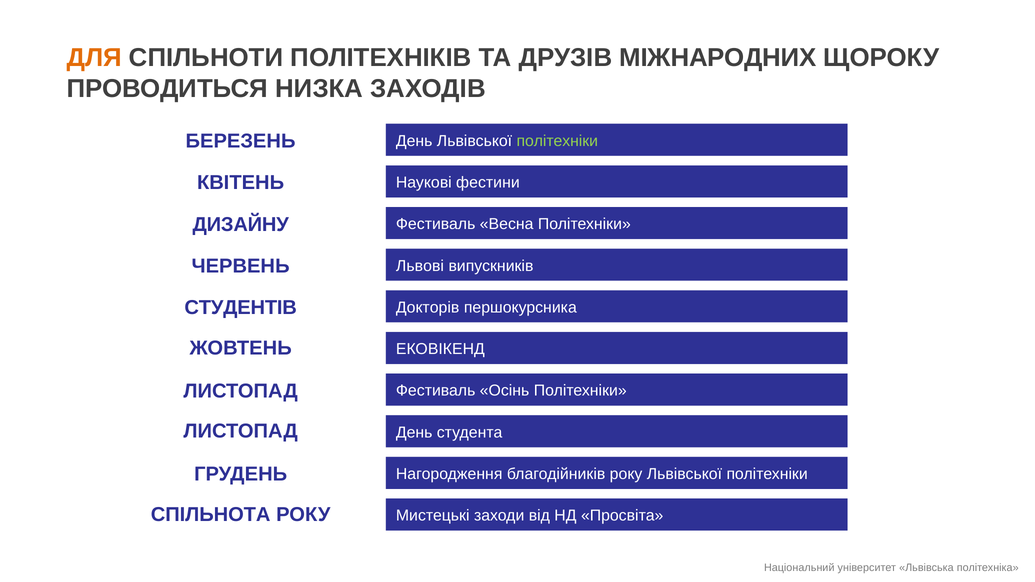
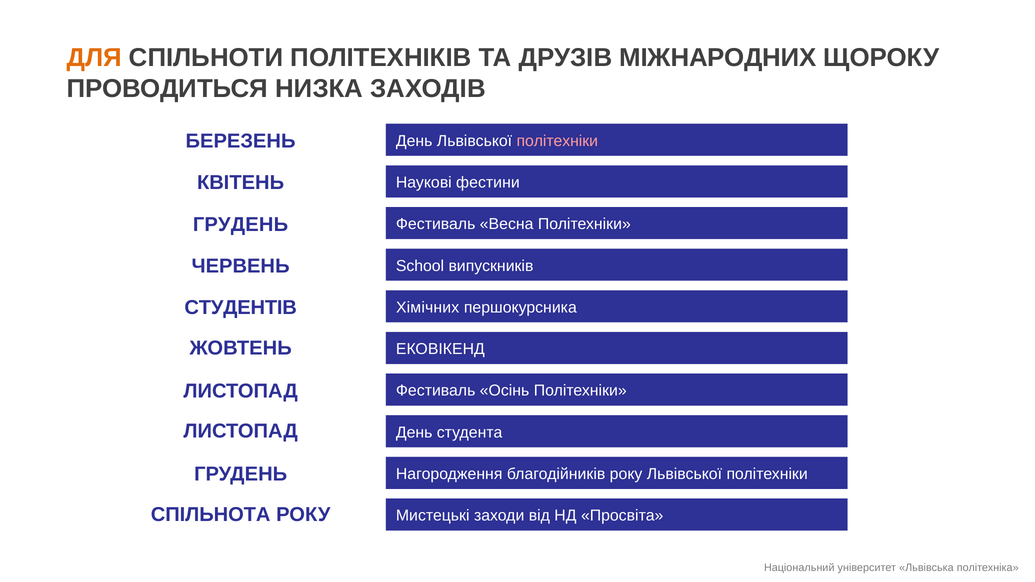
політехніки colour: light green -> pink (557, 141)
ДИЗАЙНУ: ДИЗАЙНУ -> ГРУДЕНЬ (241, 224)
Львові: Львові -> School (420, 266)
Докторів: Докторів -> Хімічних (428, 308)
